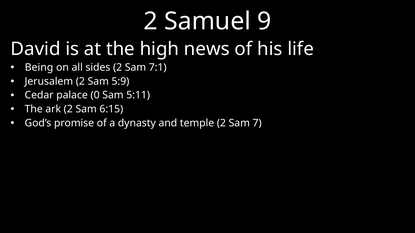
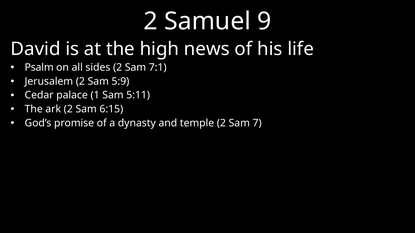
Being: Being -> Psalm (39, 68)
0: 0 -> 1 (95, 95)
